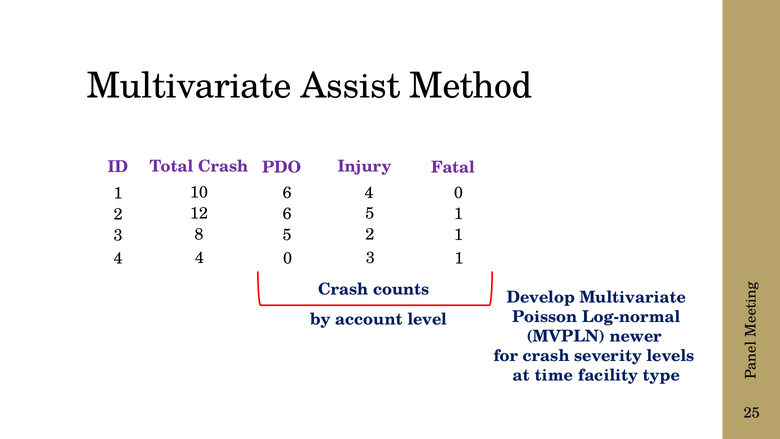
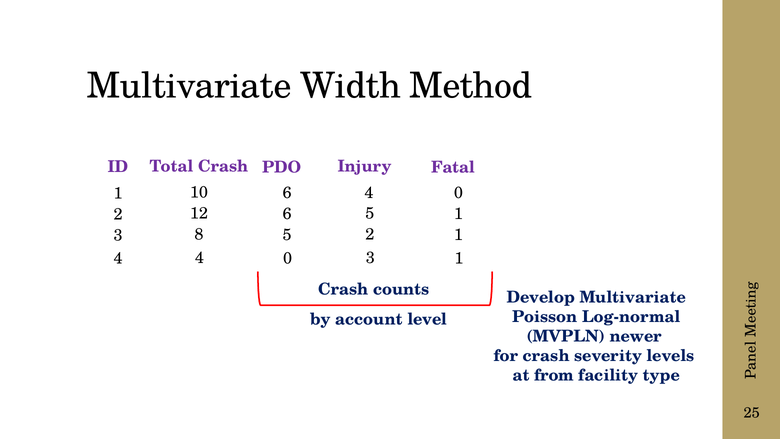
Assist: Assist -> Width (351, 86)
time: time -> from (554, 375)
